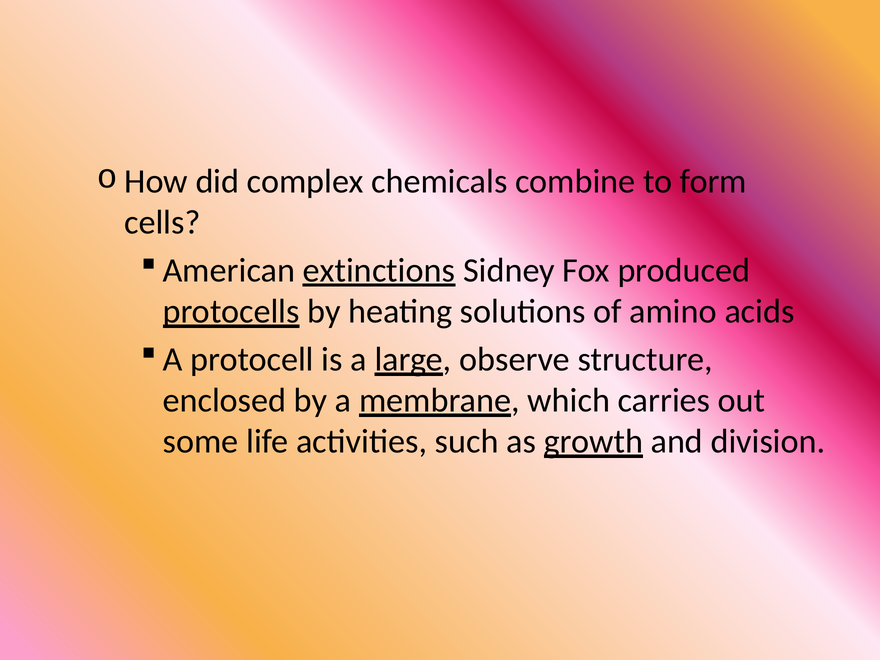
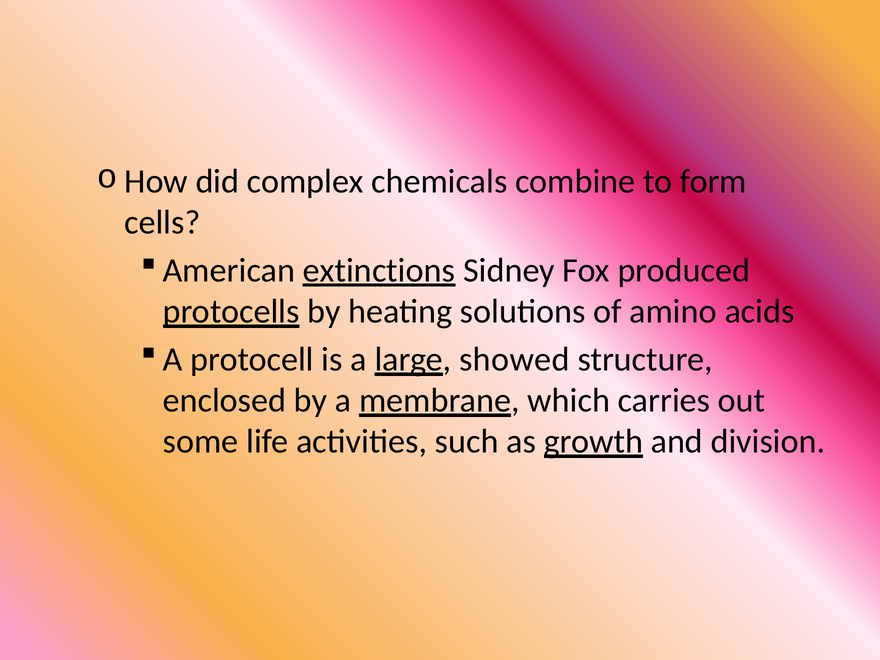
observe: observe -> showed (514, 359)
